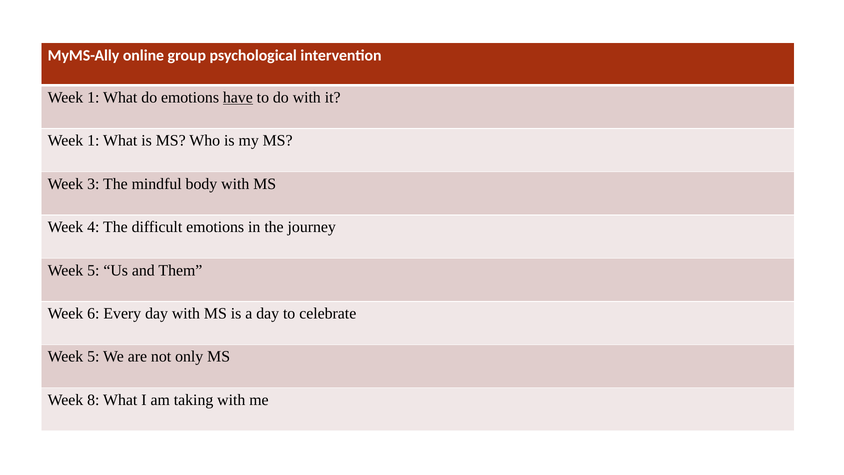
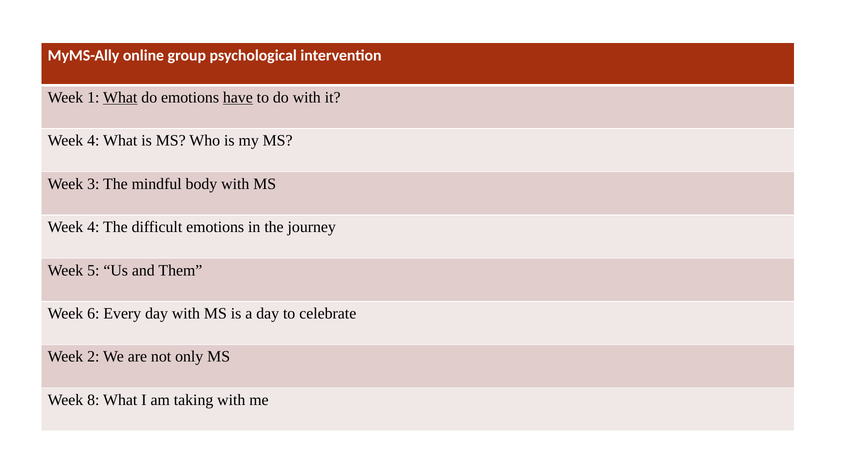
What underline: none -> present (120, 97)
1: 1 -> 4 (93, 141)
5: 5 -> 2 (93, 357)
